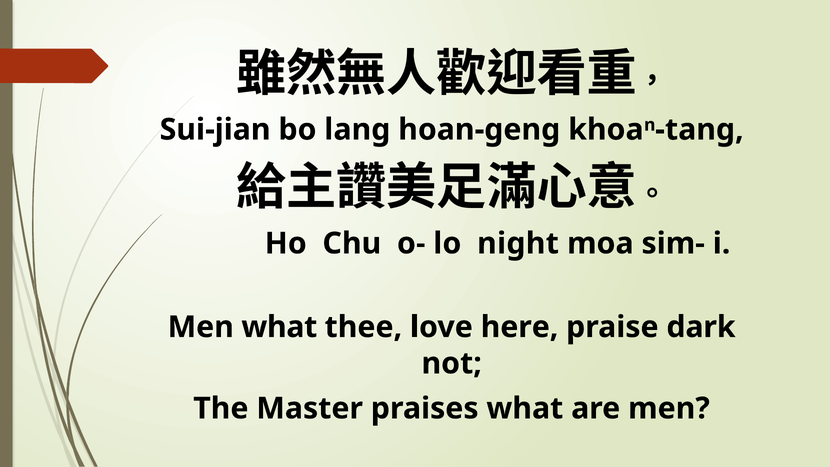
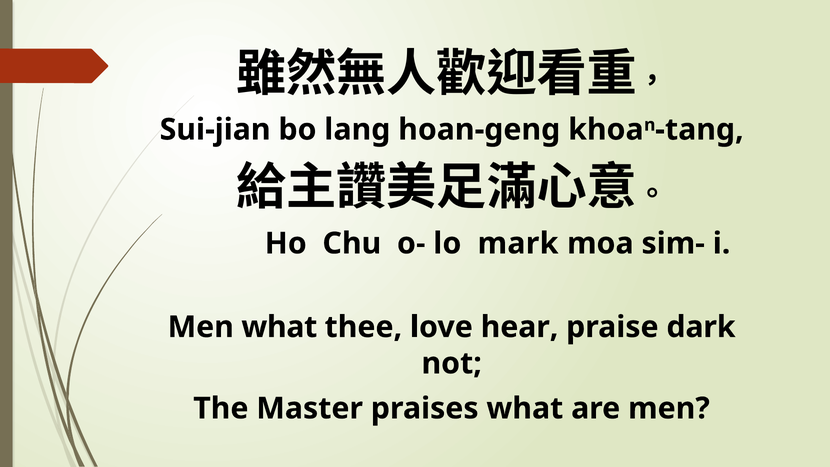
night: night -> mark (518, 243)
here: here -> hear (520, 327)
